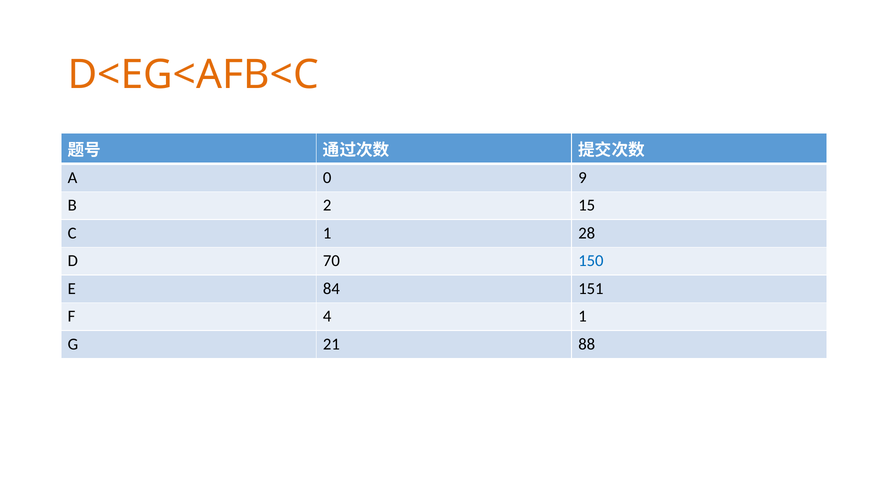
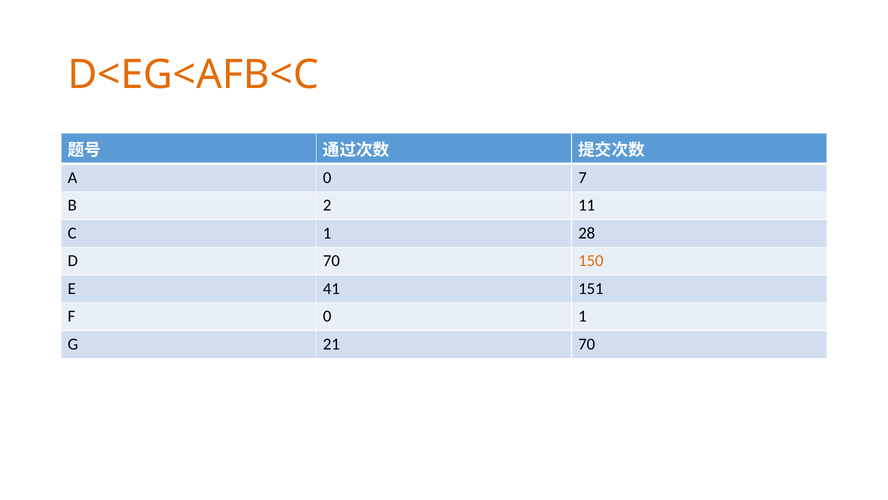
9: 9 -> 7 (582, 177)
15: 15 -> 11 (587, 205)
150 colour: blue -> orange (591, 261)
84: 84 -> 41 (331, 288)
F 4: 4 -> 0 (327, 316)
21 88: 88 -> 70 (587, 344)
